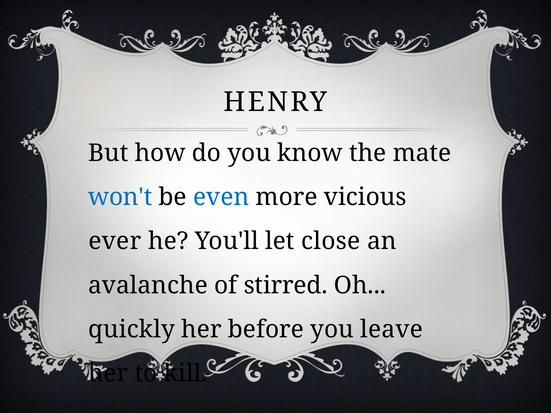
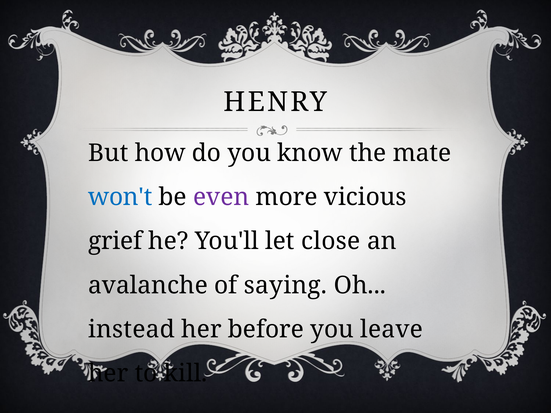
even colour: blue -> purple (221, 197)
ever: ever -> grief (115, 241)
stirred: stirred -> saying (285, 285)
quickly: quickly -> instead (131, 330)
